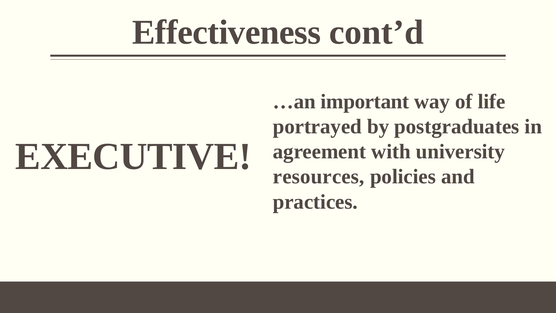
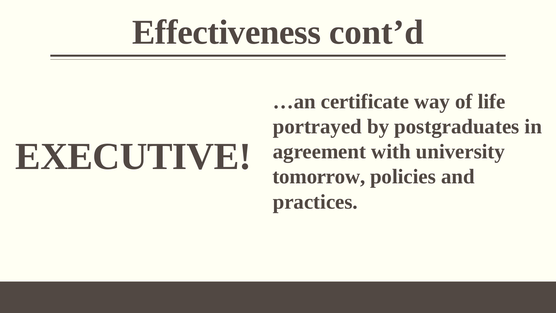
important: important -> certificate (365, 102)
resources: resources -> tomorrow (319, 177)
